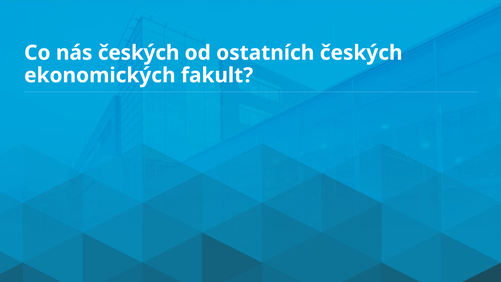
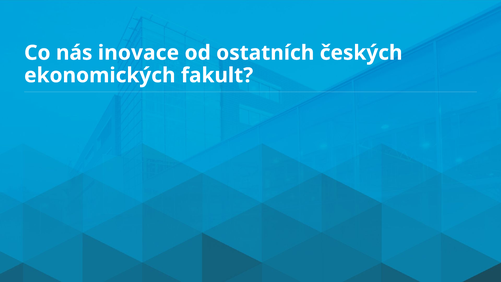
nás českých: českých -> inovace (138, 53)
